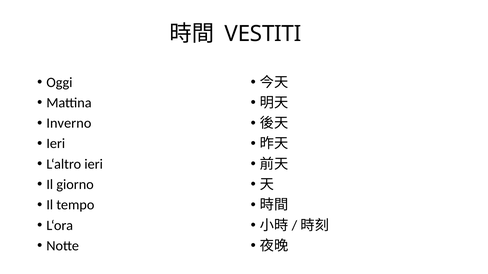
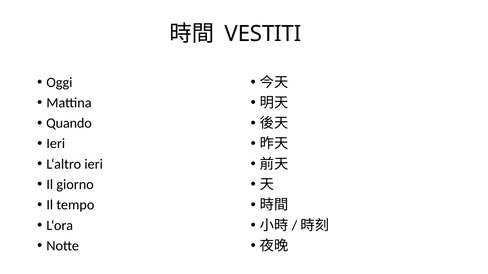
Inverno: Inverno -> Quando (69, 123)
